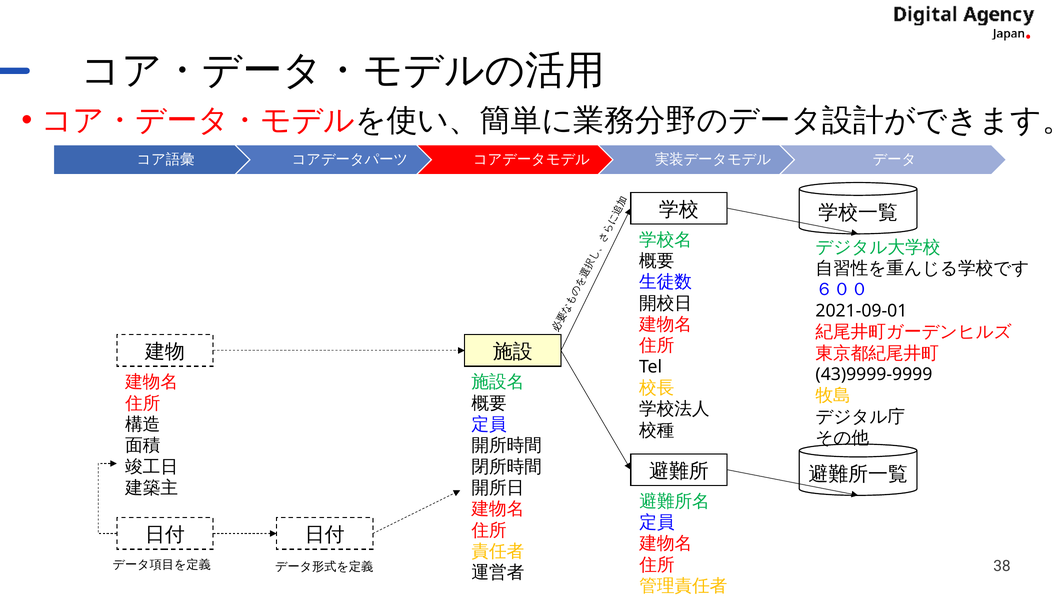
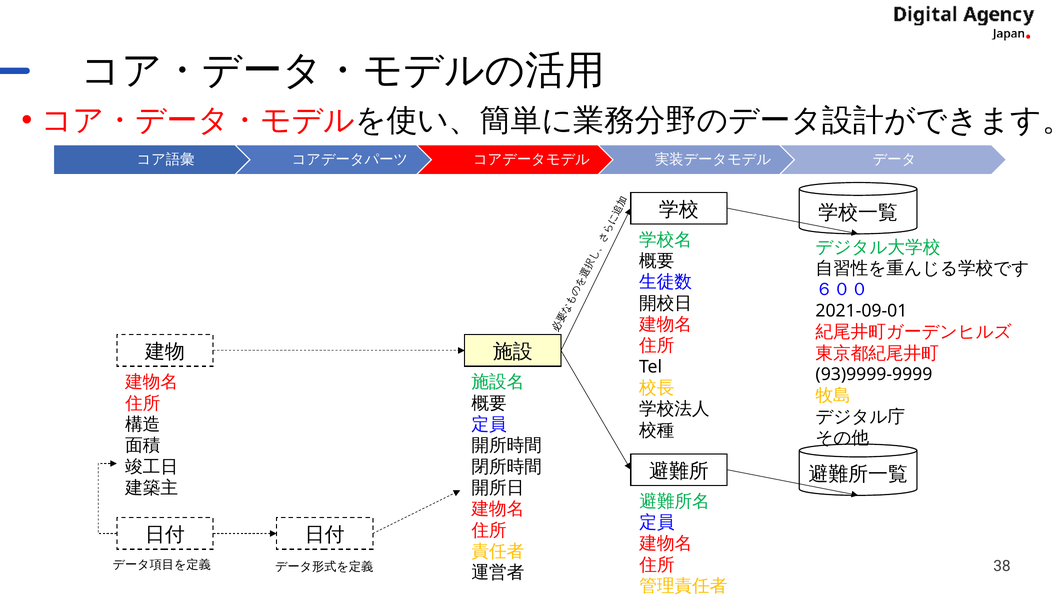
43)9999-9999: 43)9999-9999 -> 93)9999-9999 (874, 375)
